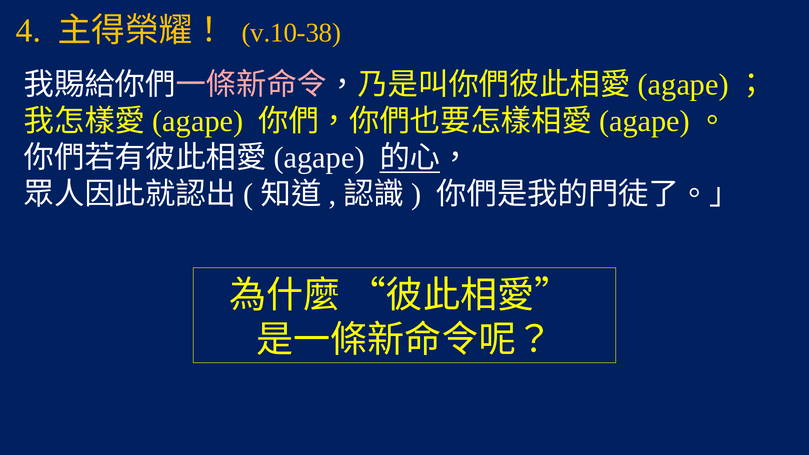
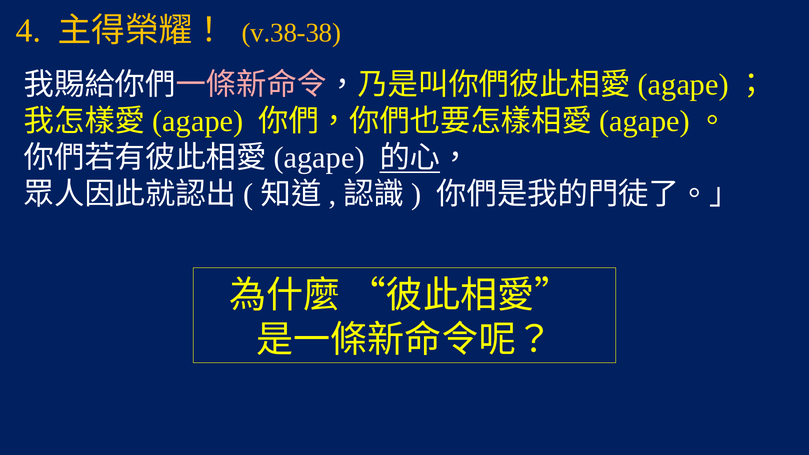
v.10-38: v.10-38 -> v.38-38 (291, 33)
